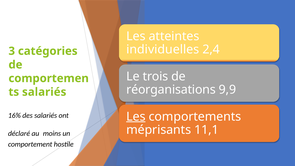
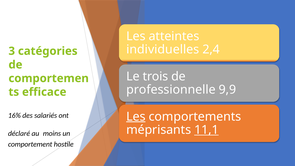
réorganisations: réorganisations -> professionnelle (171, 90)
salariés: salariés -> efficace (44, 92)
11,1 underline: none -> present (206, 130)
